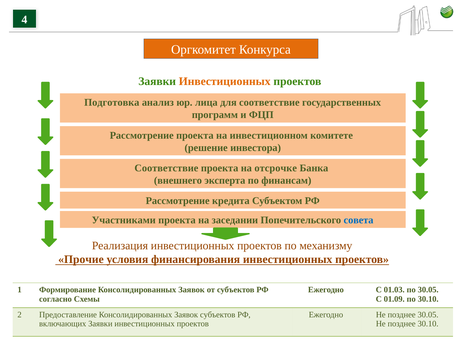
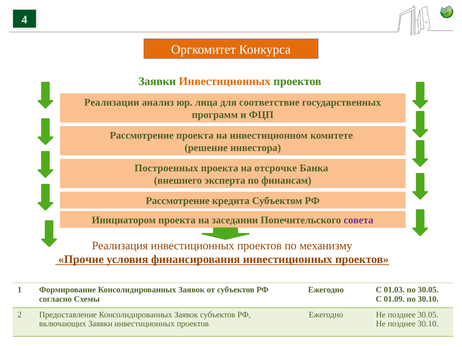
Подготовка: Подготовка -> Реализации (112, 102)
Соответствие: Соответствие -> Построенных (166, 168)
Участниками: Участниками -> Инициатором (124, 220)
совета colour: blue -> purple (359, 220)
